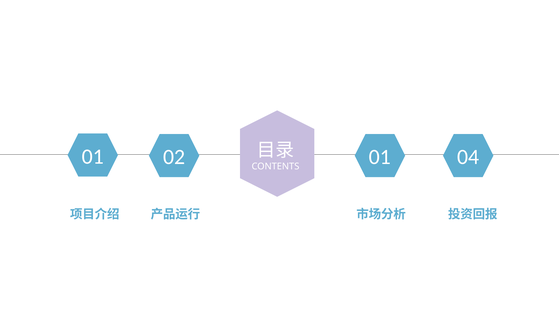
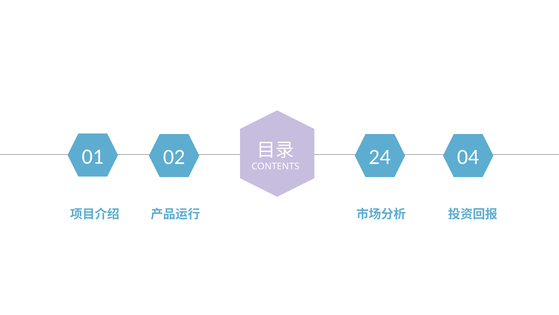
02 01: 01 -> 24 (380, 157)
